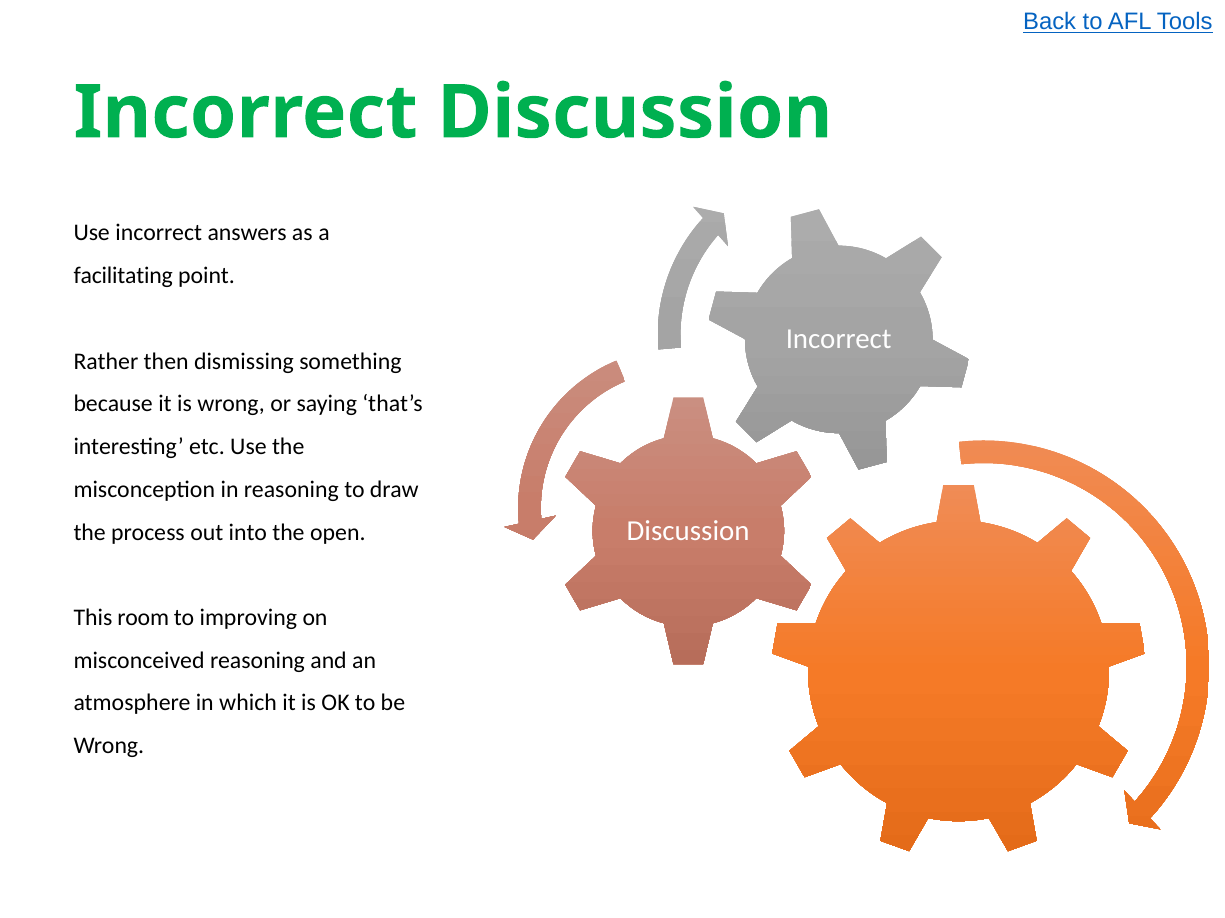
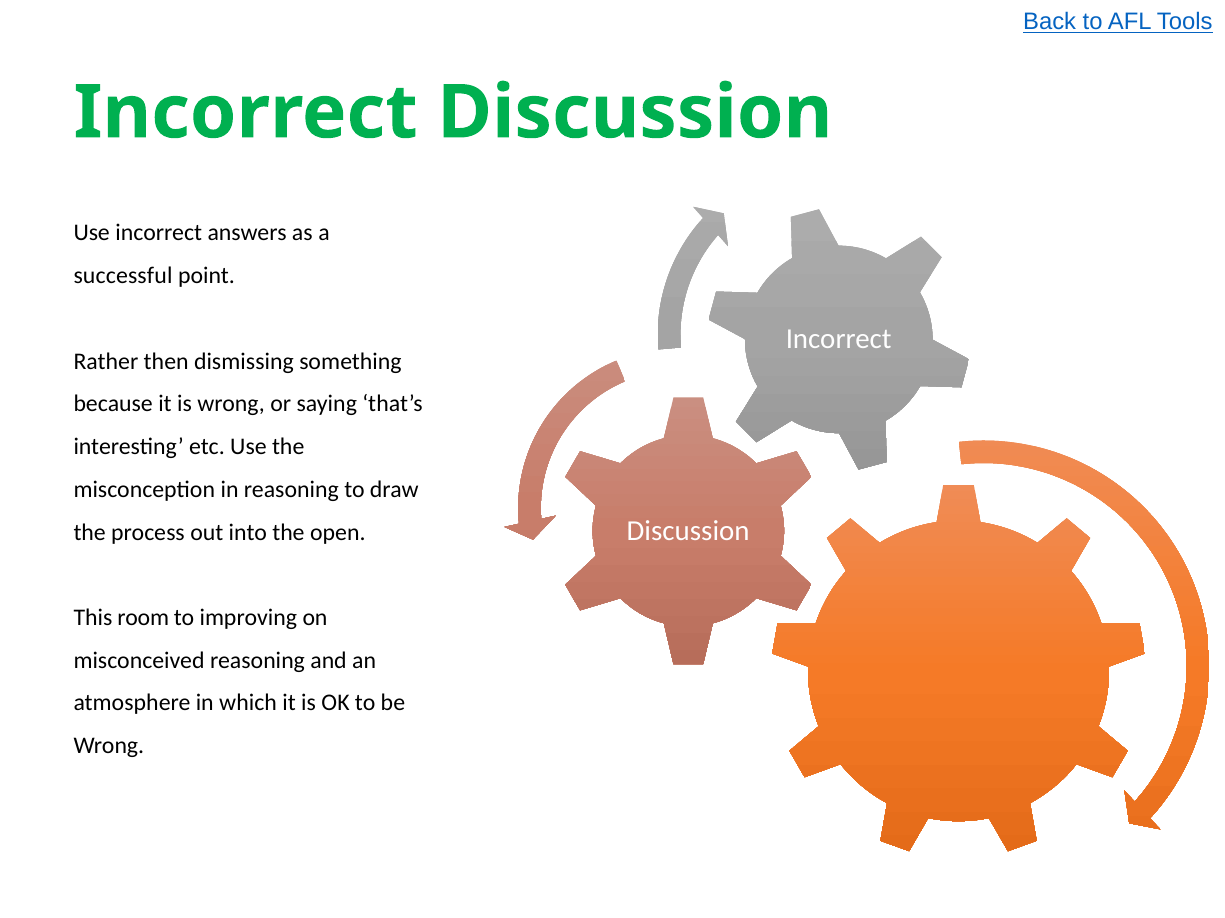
facilitating: facilitating -> successful (123, 276)
